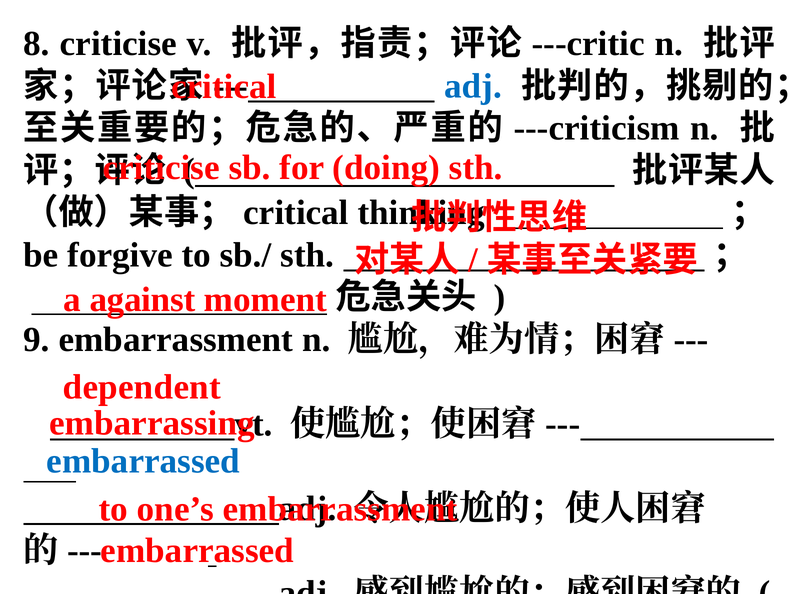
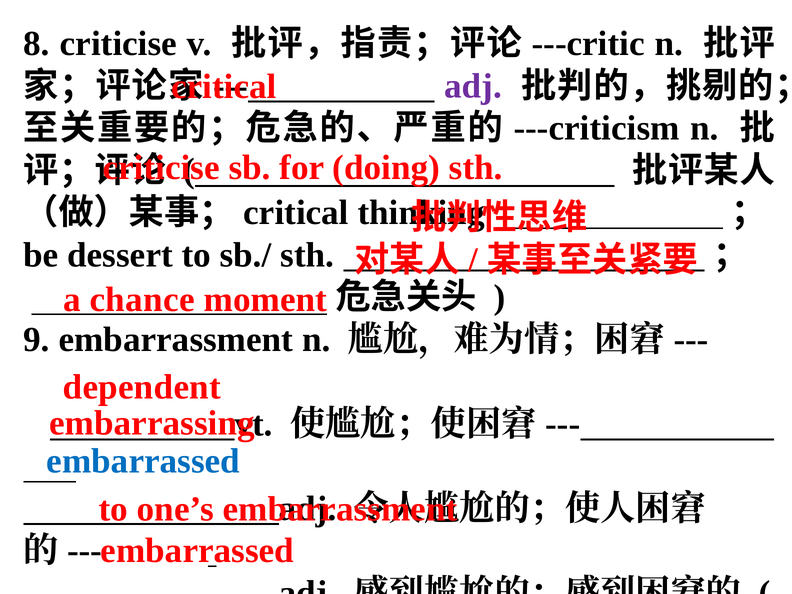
adj colour: blue -> purple (473, 86)
forgive: forgive -> dessert (120, 255)
against: against -> chance (142, 300)
